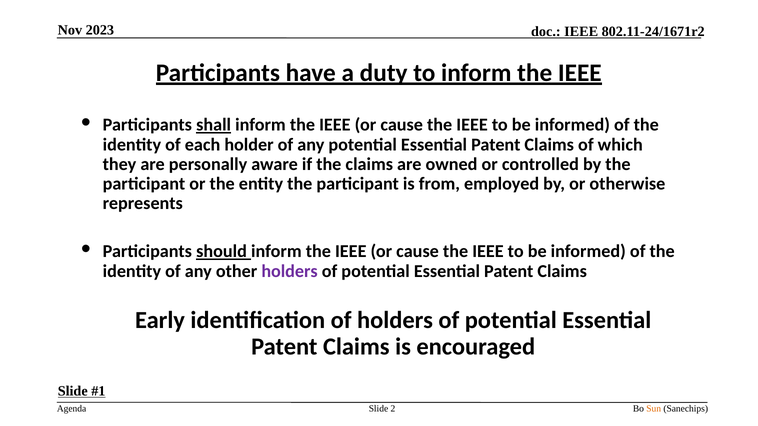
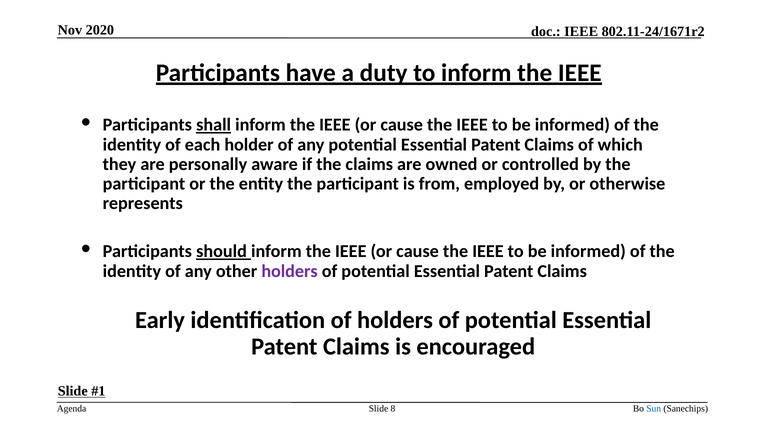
2023: 2023 -> 2020 (100, 30)
2: 2 -> 8 (393, 409)
Sun colour: orange -> blue (654, 409)
